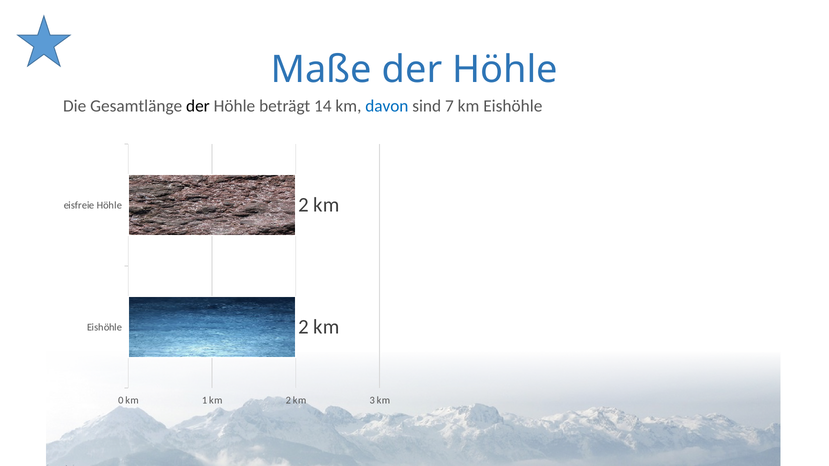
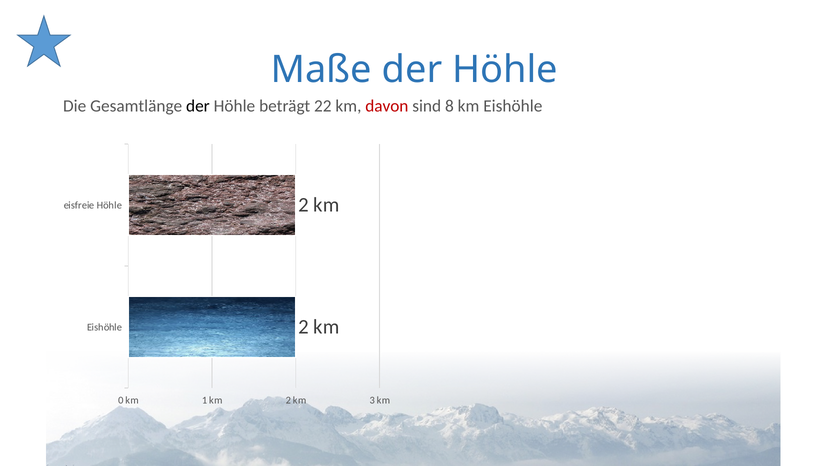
14: 14 -> 22 (323, 106)
davon colour: blue -> red (387, 106)
7: 7 -> 8 (449, 106)
